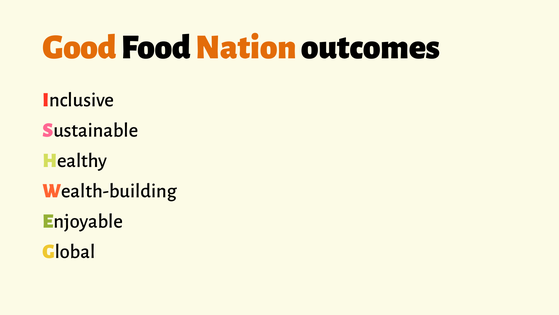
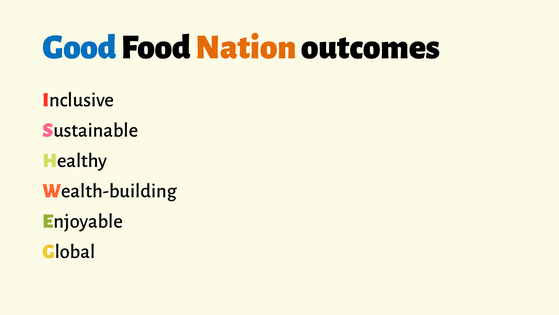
Good colour: orange -> blue (80, 47)
